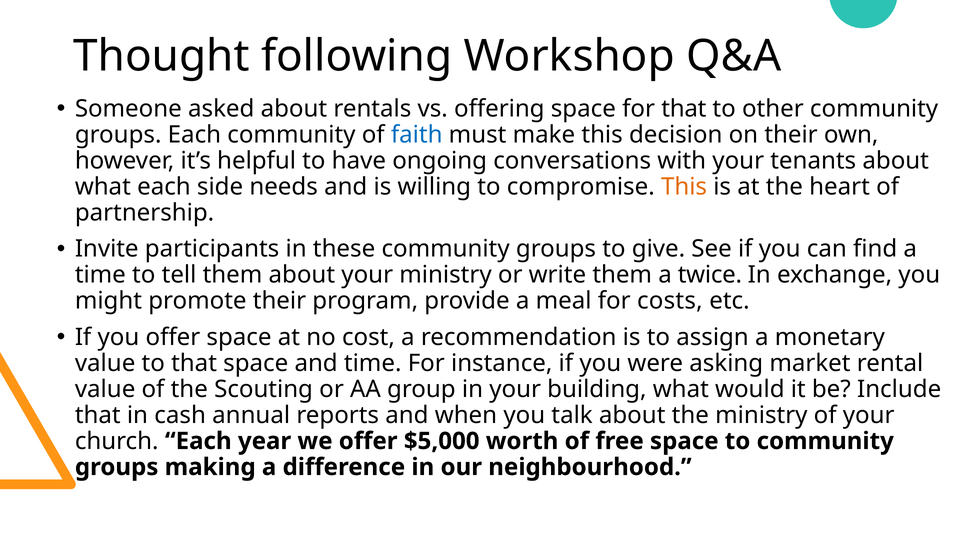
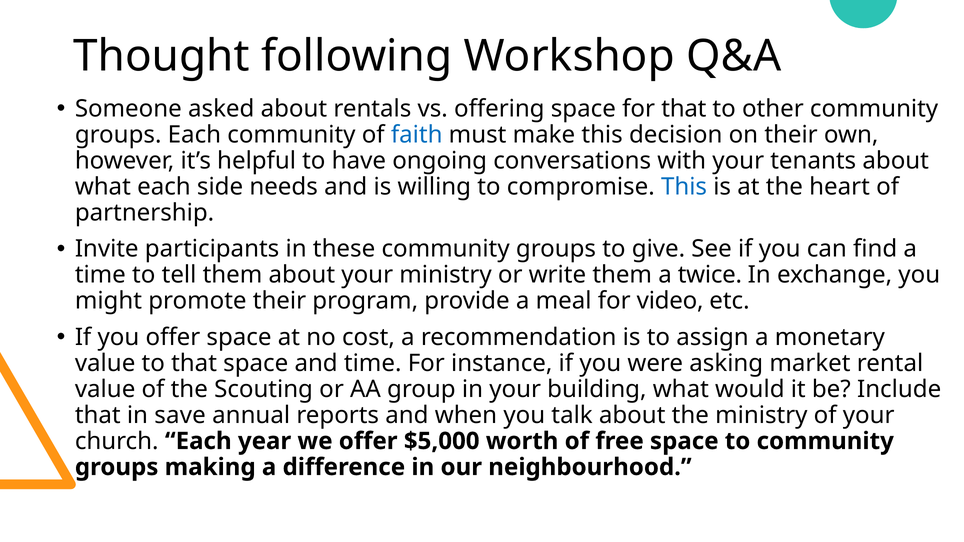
This colour: orange -> blue (684, 187)
costs: costs -> video (670, 301)
cash: cash -> save (180, 415)
